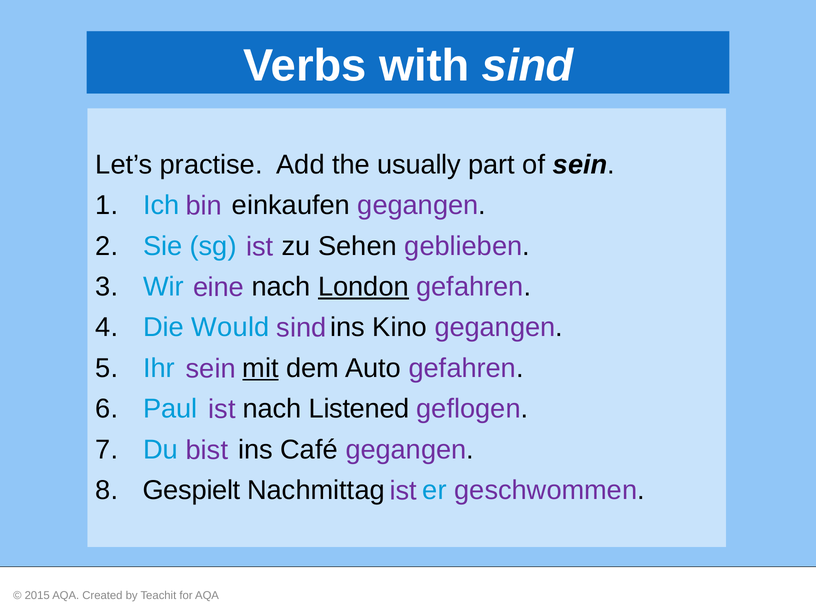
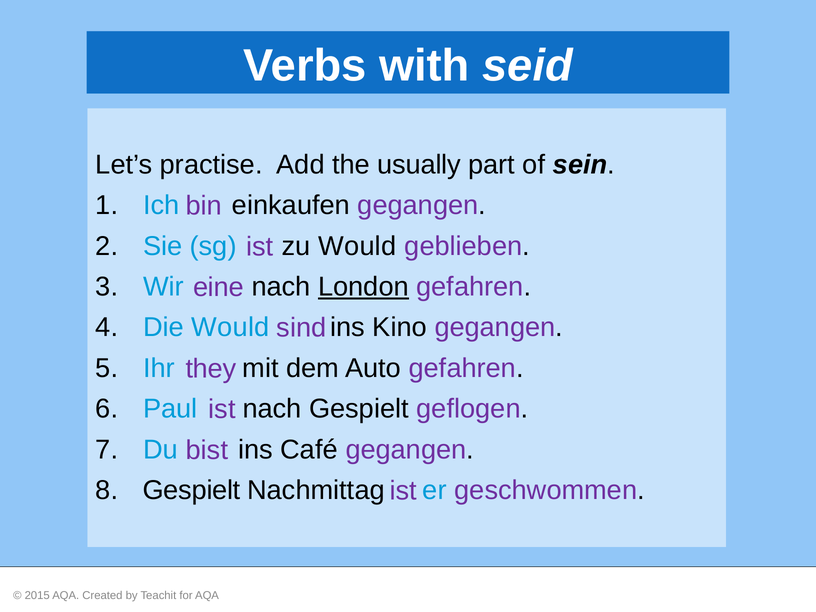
with sind: sind -> seid (528, 66)
zu Sehen: Sehen -> Would (357, 246)
mit underline: present -> none (261, 368)
sein: sein -> they (211, 369)
nach Listened: Listened -> Gespielt (359, 409)
